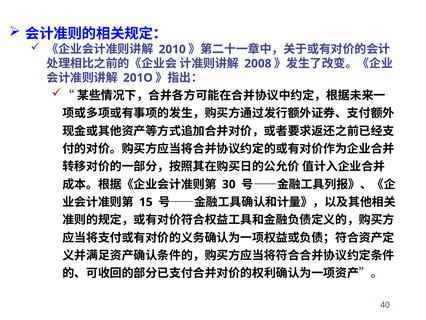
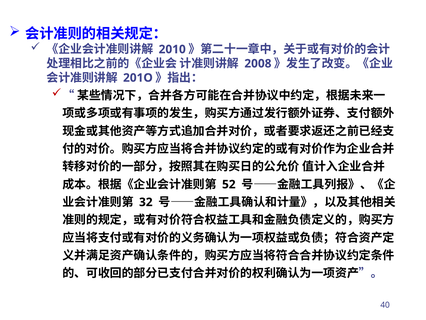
30: 30 -> 52 (229, 184)
15: 15 -> 32 (146, 202)
